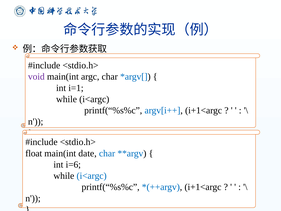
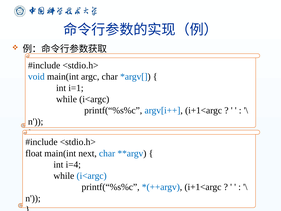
void colour: purple -> blue (36, 77)
date: date -> next (88, 153)
i=6: i=6 -> i=4 (73, 164)
